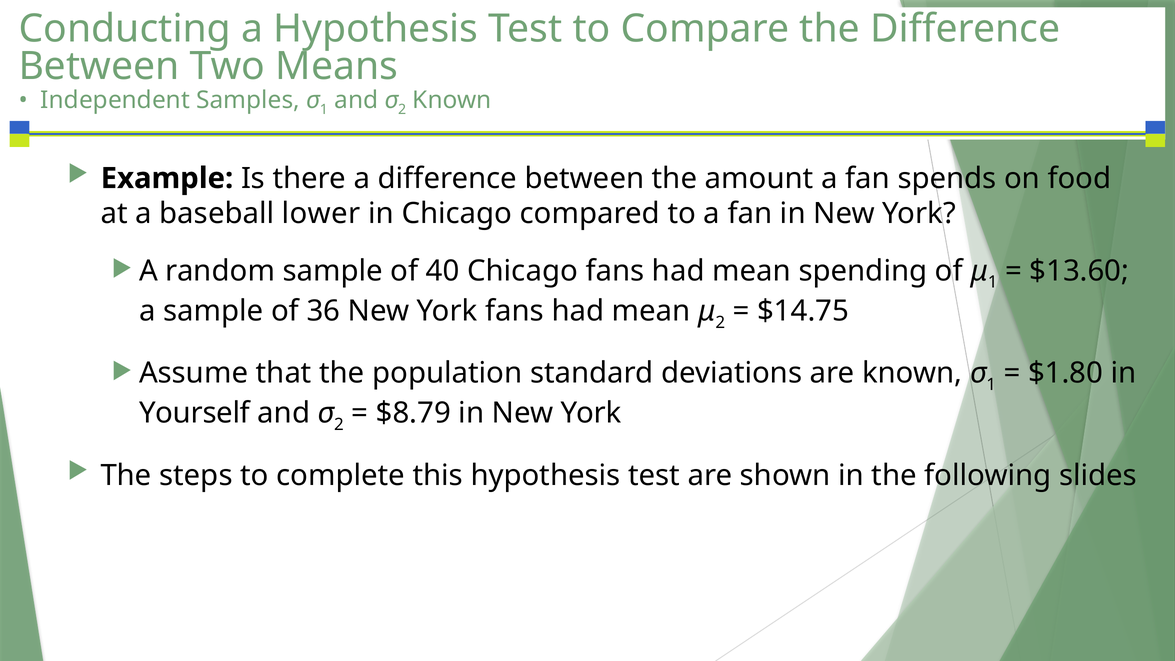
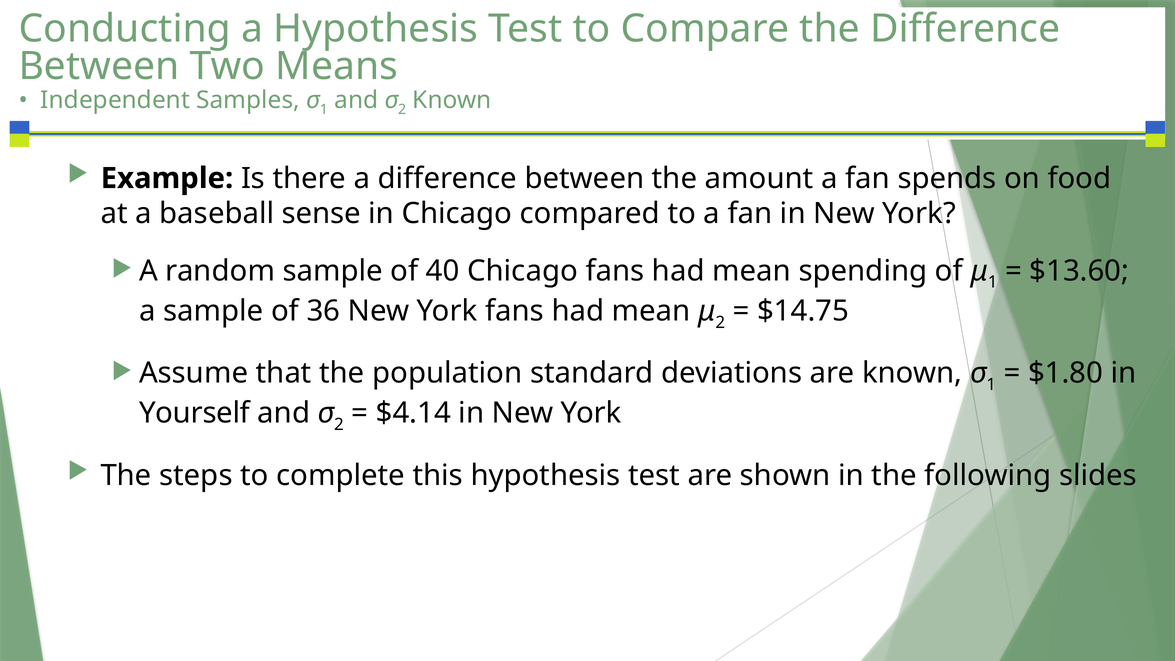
lower: lower -> sense (321, 214)
$8.79: $8.79 -> $4.14 (413, 413)
